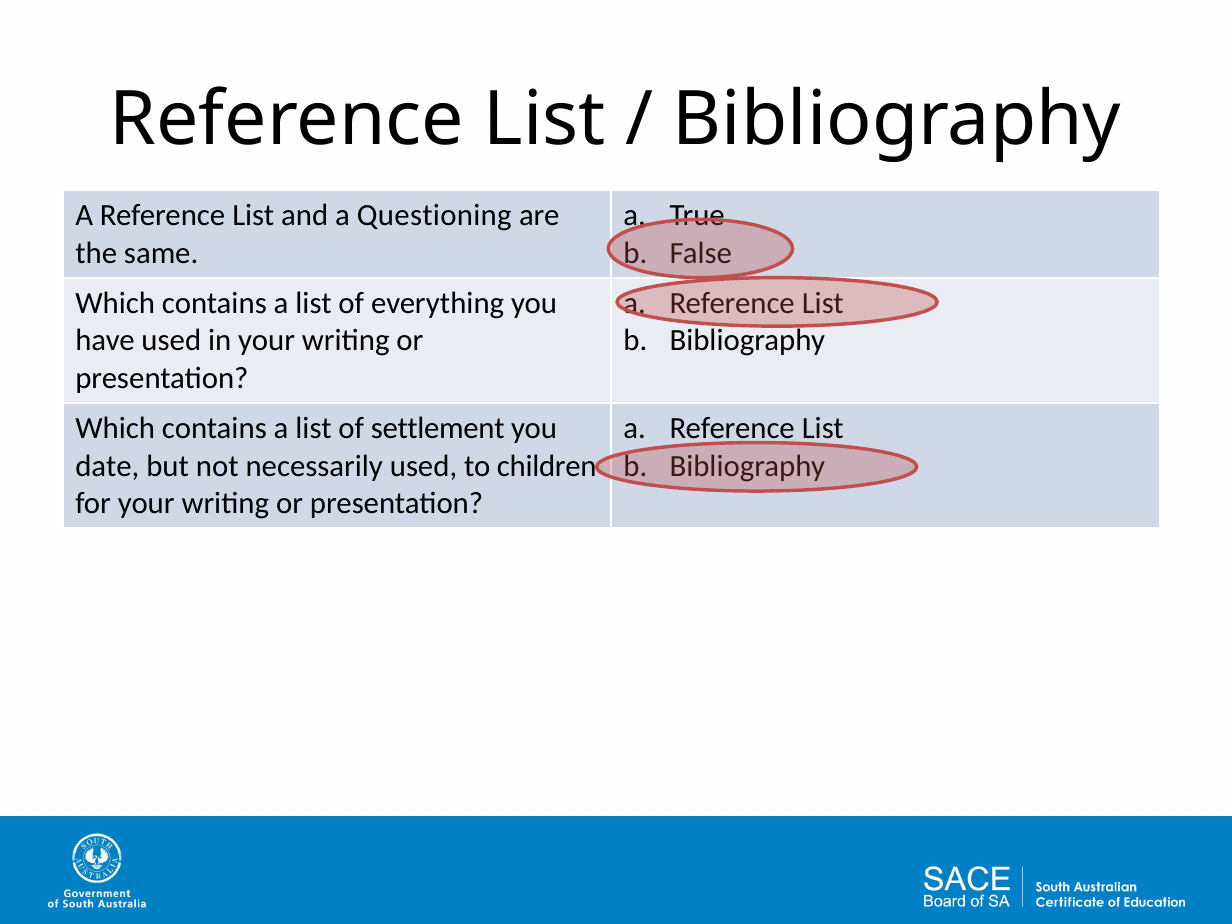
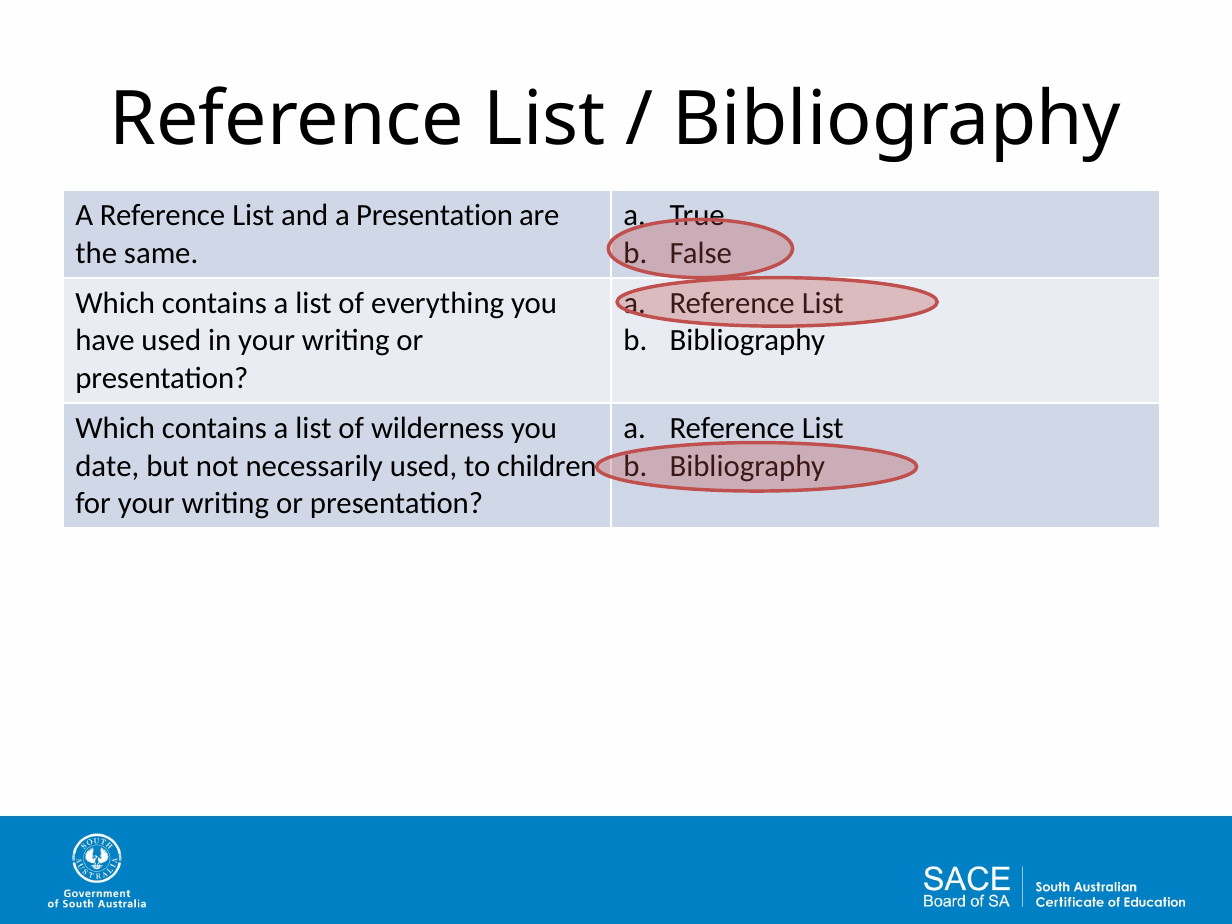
a Questioning: Questioning -> Presentation (435, 216)
settlement: settlement -> wilderness (438, 428)
